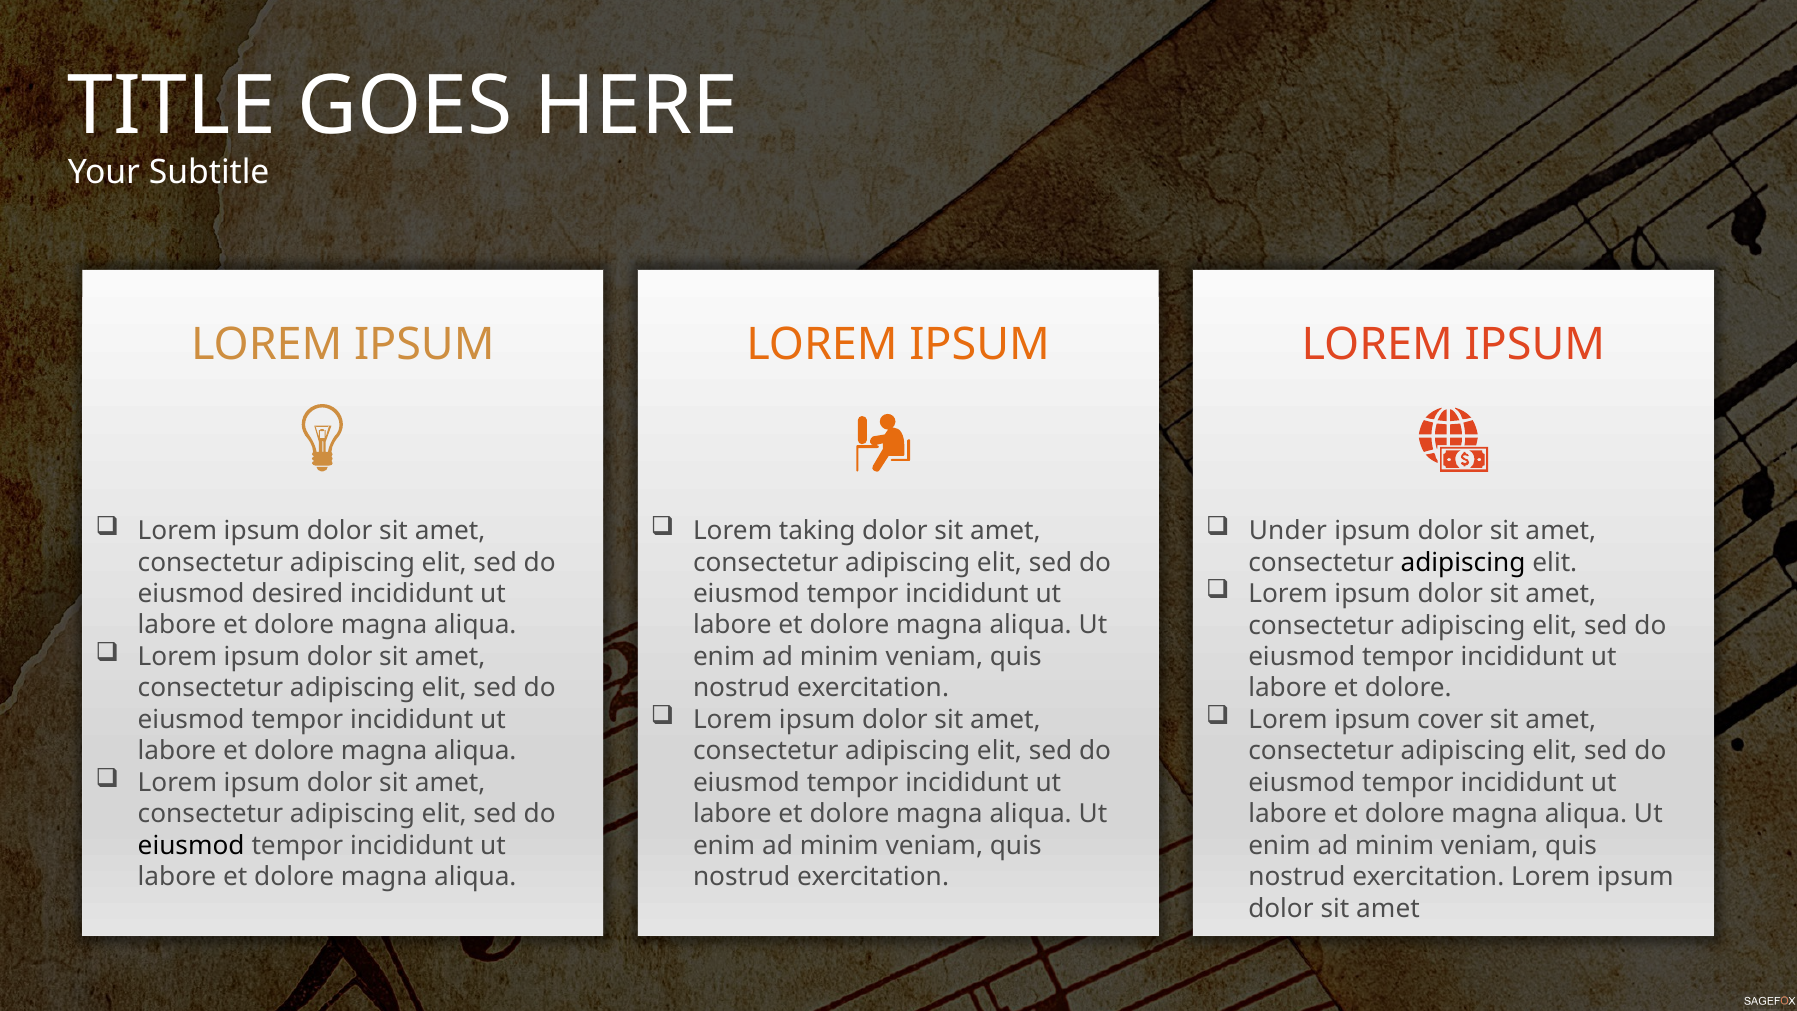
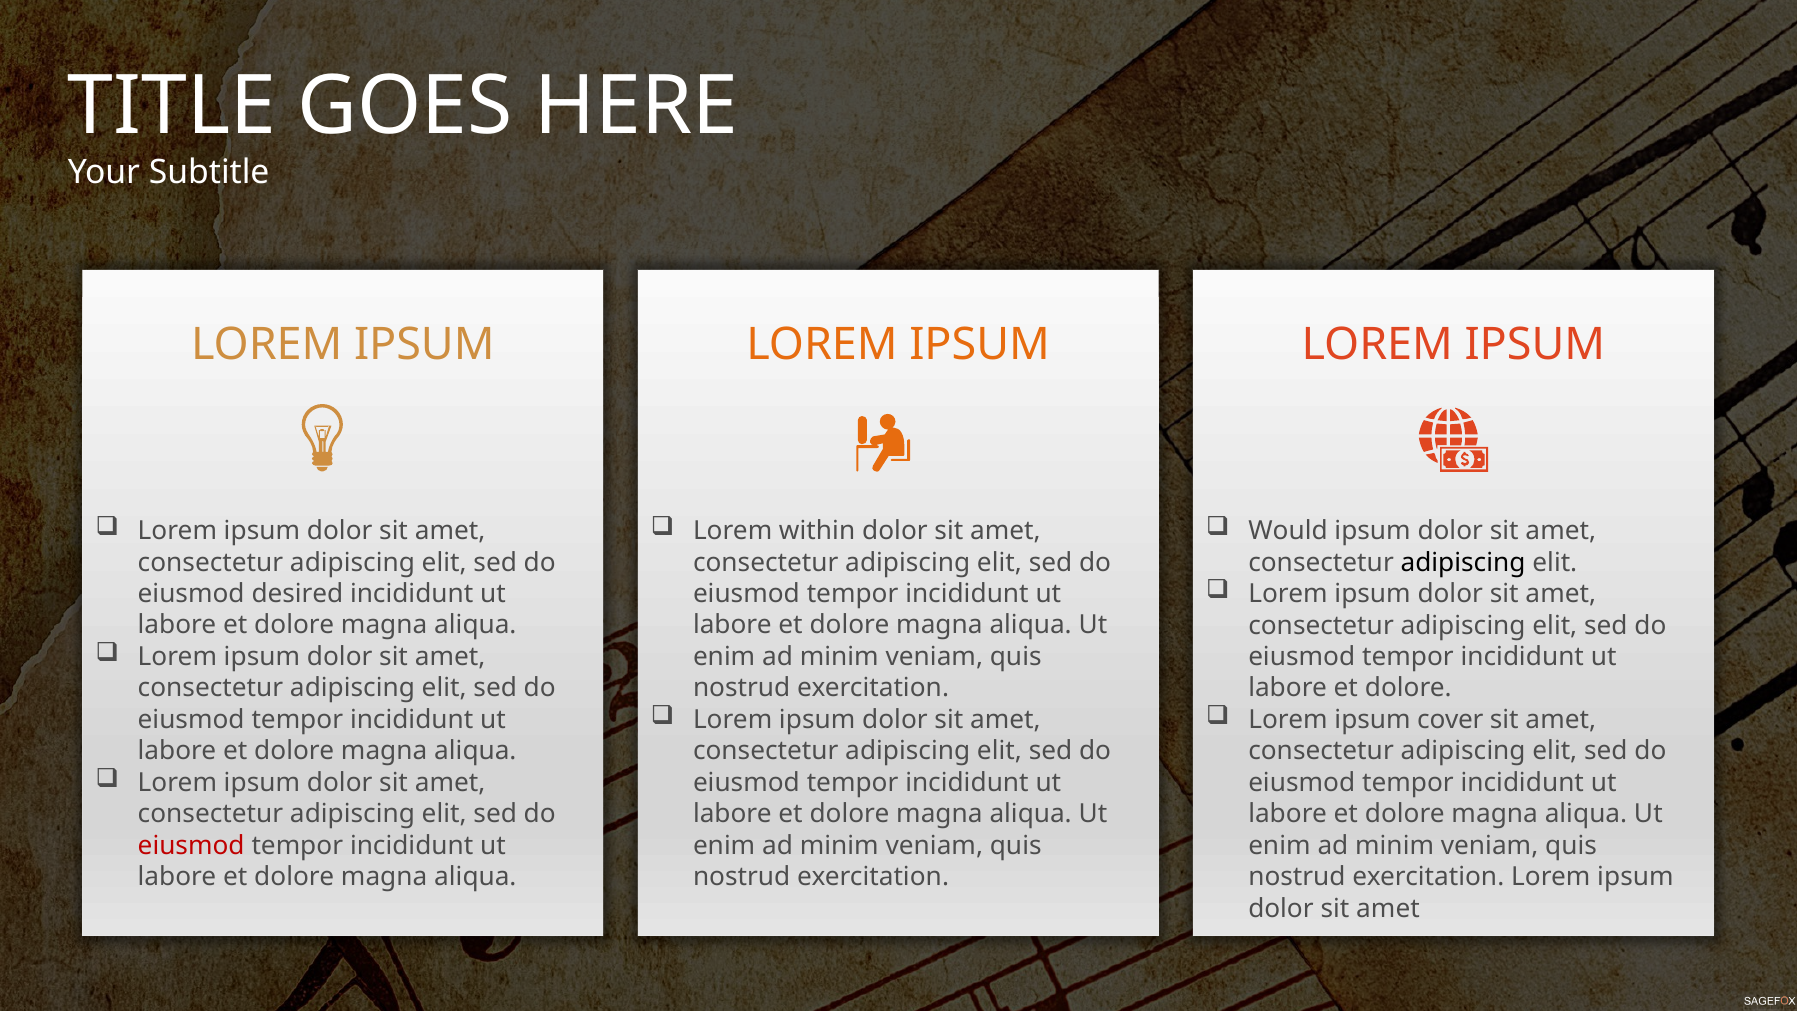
taking: taking -> within (817, 531)
Under: Under -> Would (1288, 531)
eiusmod colour: black -> red (191, 845)
